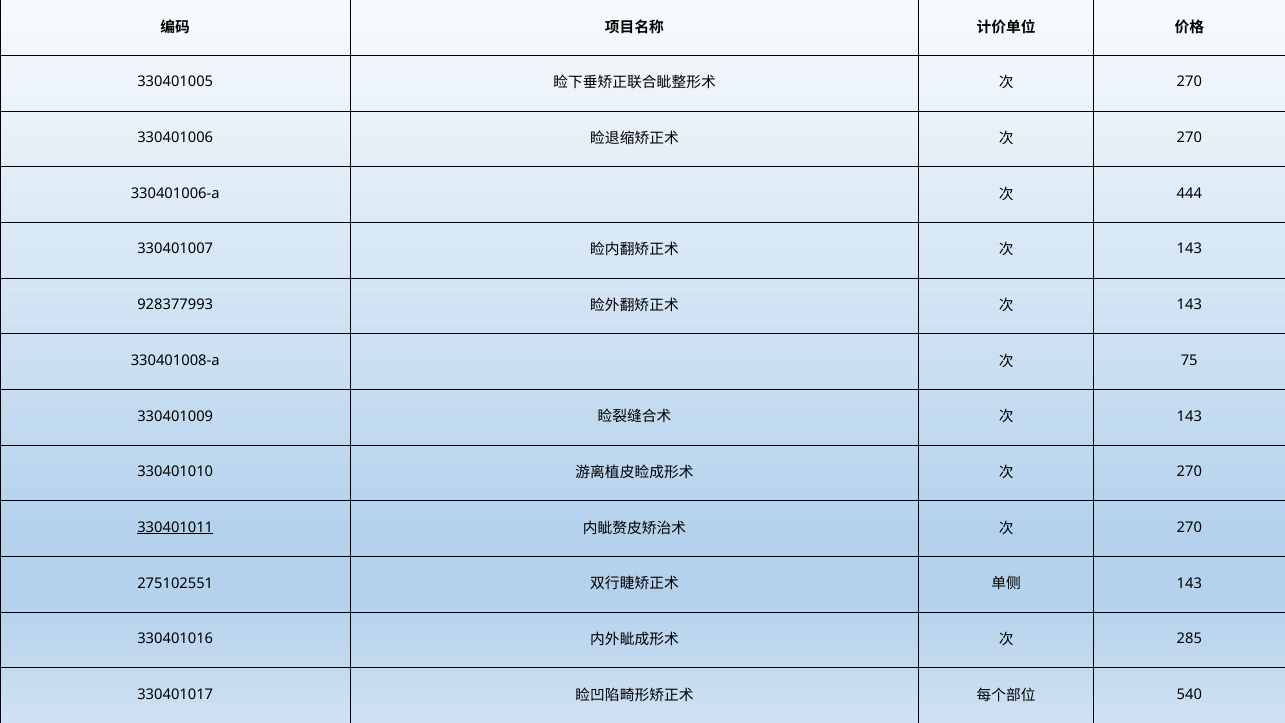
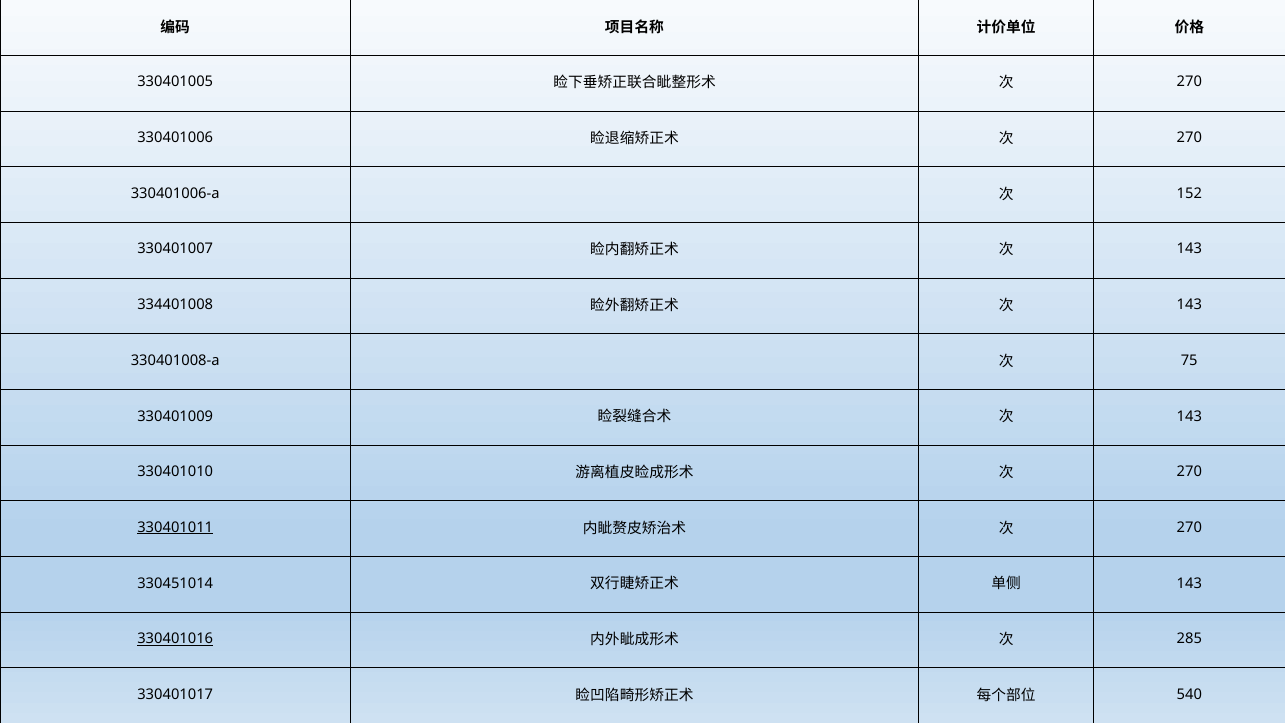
444: 444 -> 152 (1189, 193)
928377993: 928377993 -> 334401008 (175, 305)
275102551: 275102551 -> 330451014 (175, 583)
330401016 underline: none -> present (175, 639)
